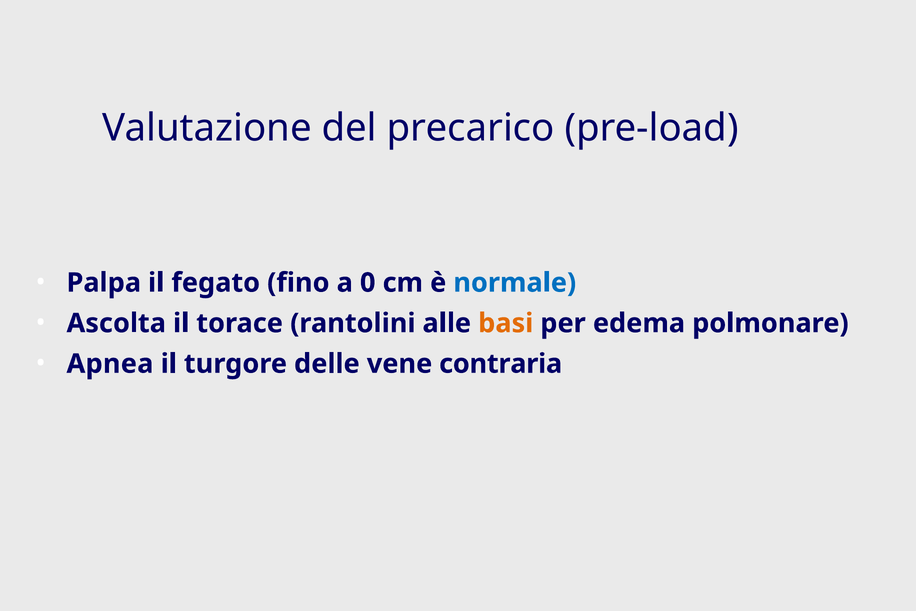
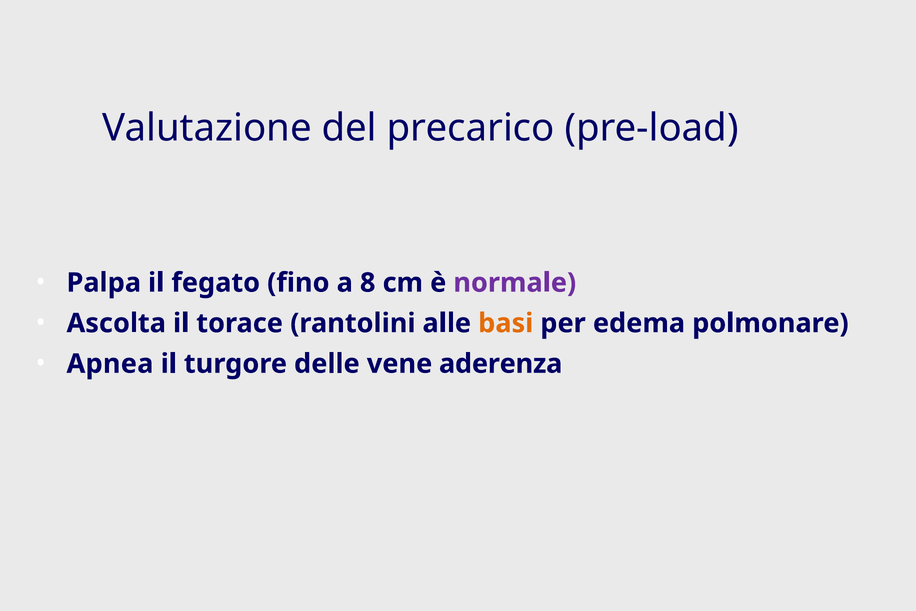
0: 0 -> 8 (368, 283)
normale colour: blue -> purple (515, 283)
contraria: contraria -> aderenza (501, 364)
